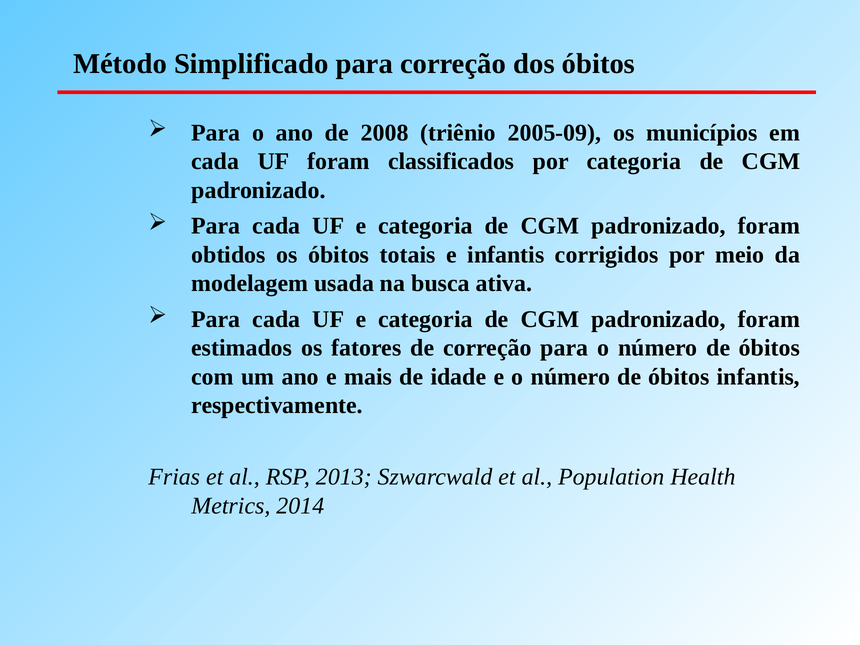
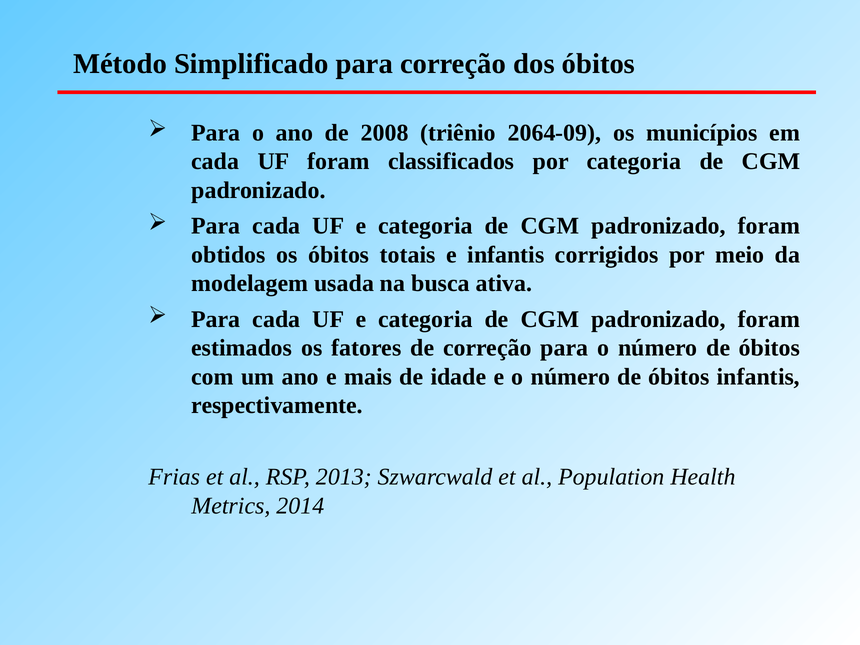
2005-09: 2005-09 -> 2064-09 (554, 133)
